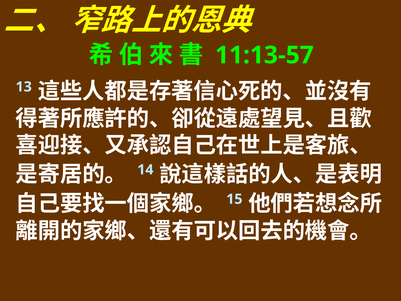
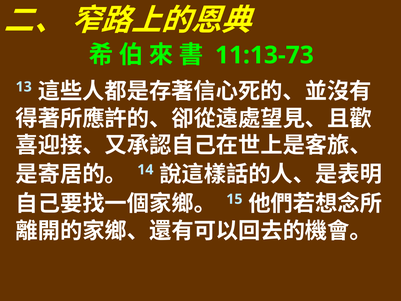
11:13-57: 11:13-57 -> 11:13-73 (264, 55)
